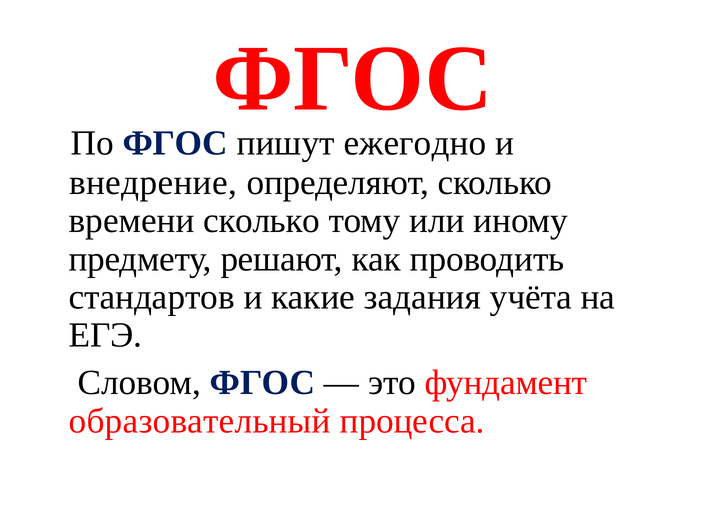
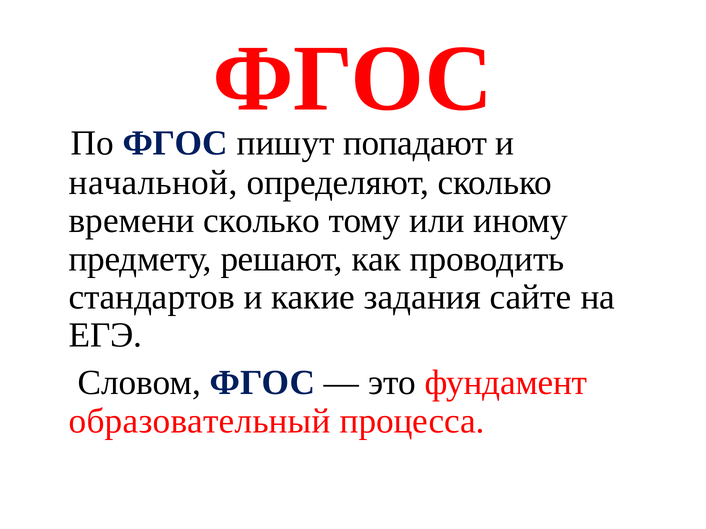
ежегодно: ежегодно -> попадают (415, 143)
внедрение: внедрение -> начальной (153, 183)
учёта: учёта -> сайте (531, 297)
